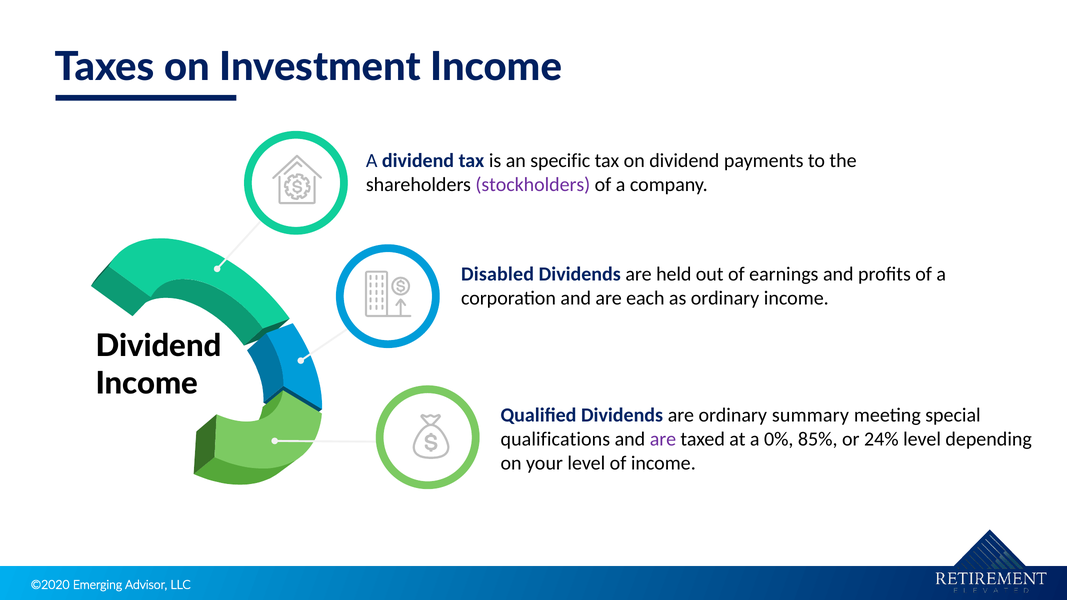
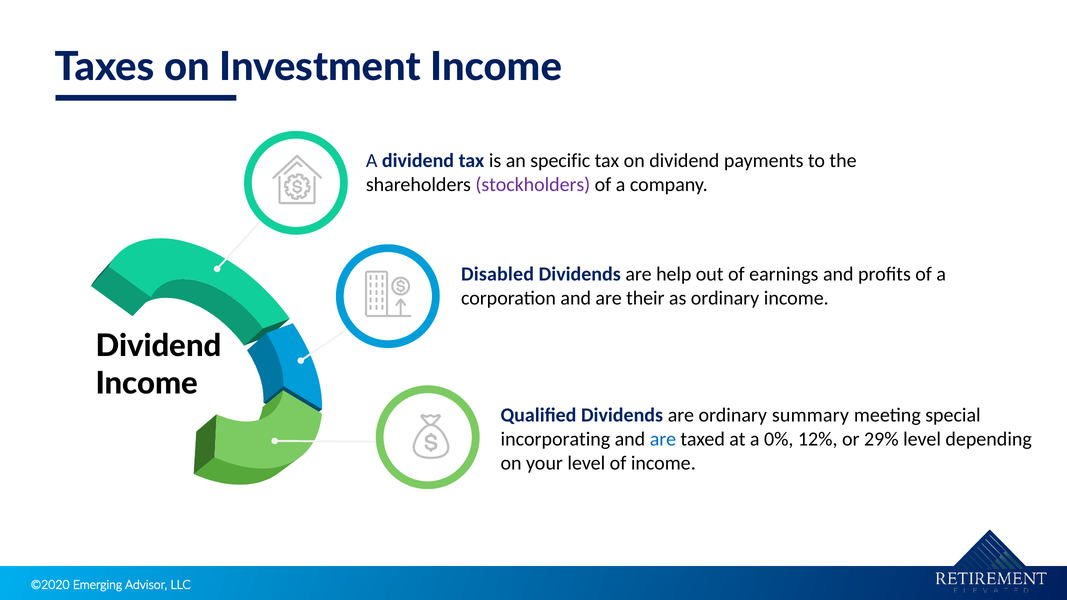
held: held -> help (674, 274)
each: each -> their (645, 298)
qualifications: qualifications -> incorporating (555, 439)
are colour: purple -> blue (663, 439)
85%: 85% -> 12% (818, 439)
24%: 24% -> 29% (881, 439)
